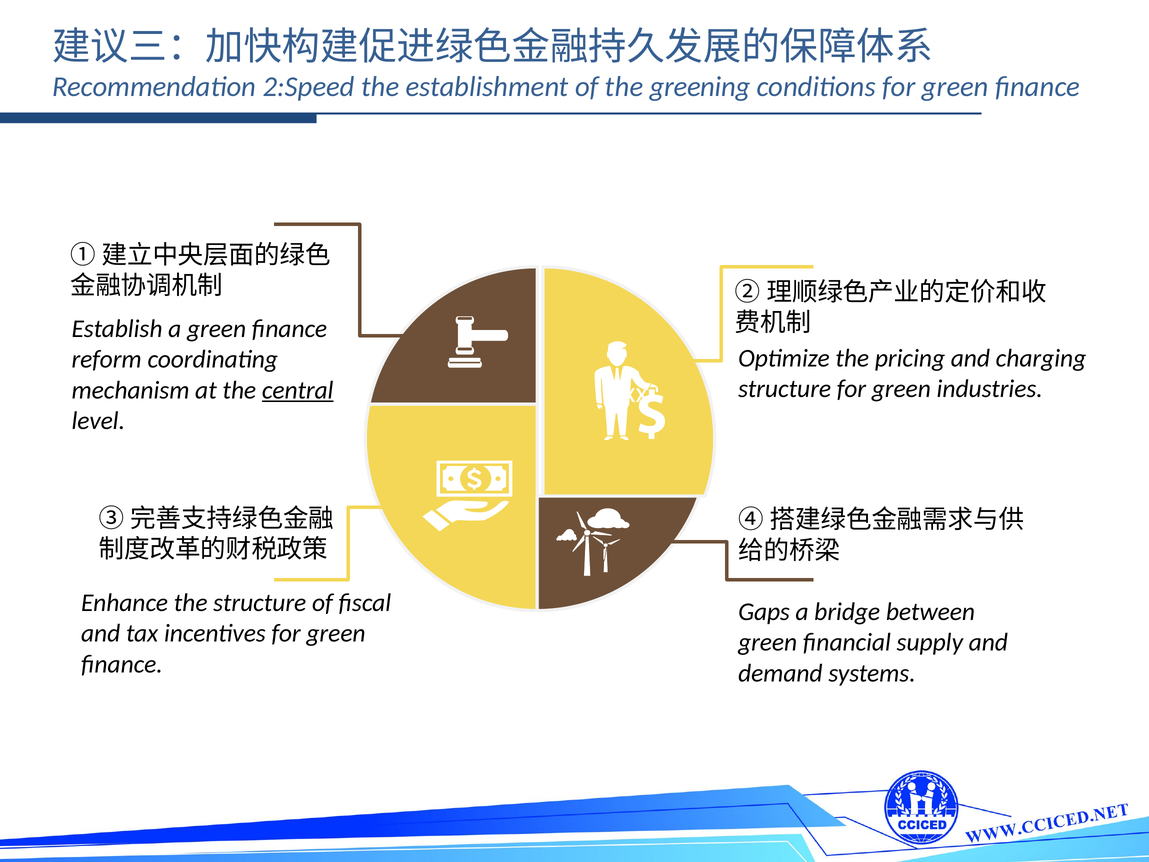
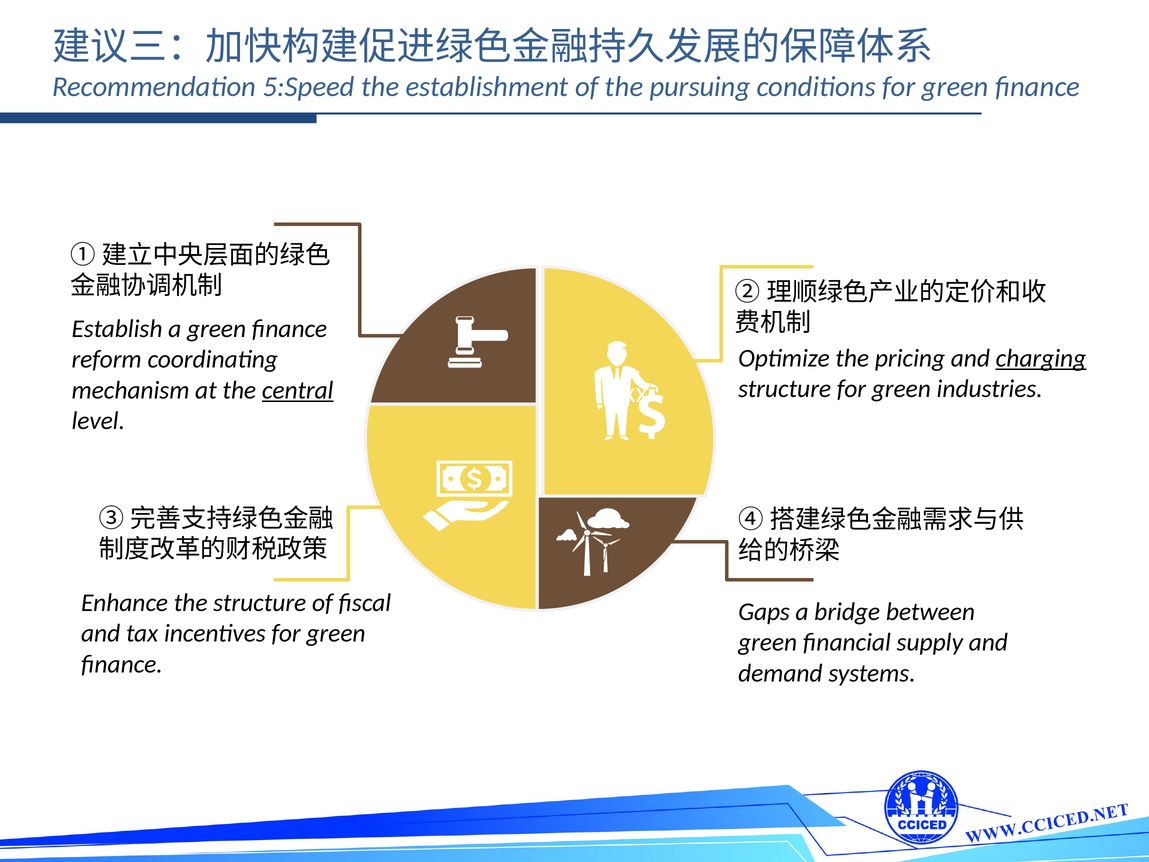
2:Speed: 2:Speed -> 5:Speed (309, 87)
greening: greening -> pursuing (700, 87)
charging underline: none -> present (1041, 358)
